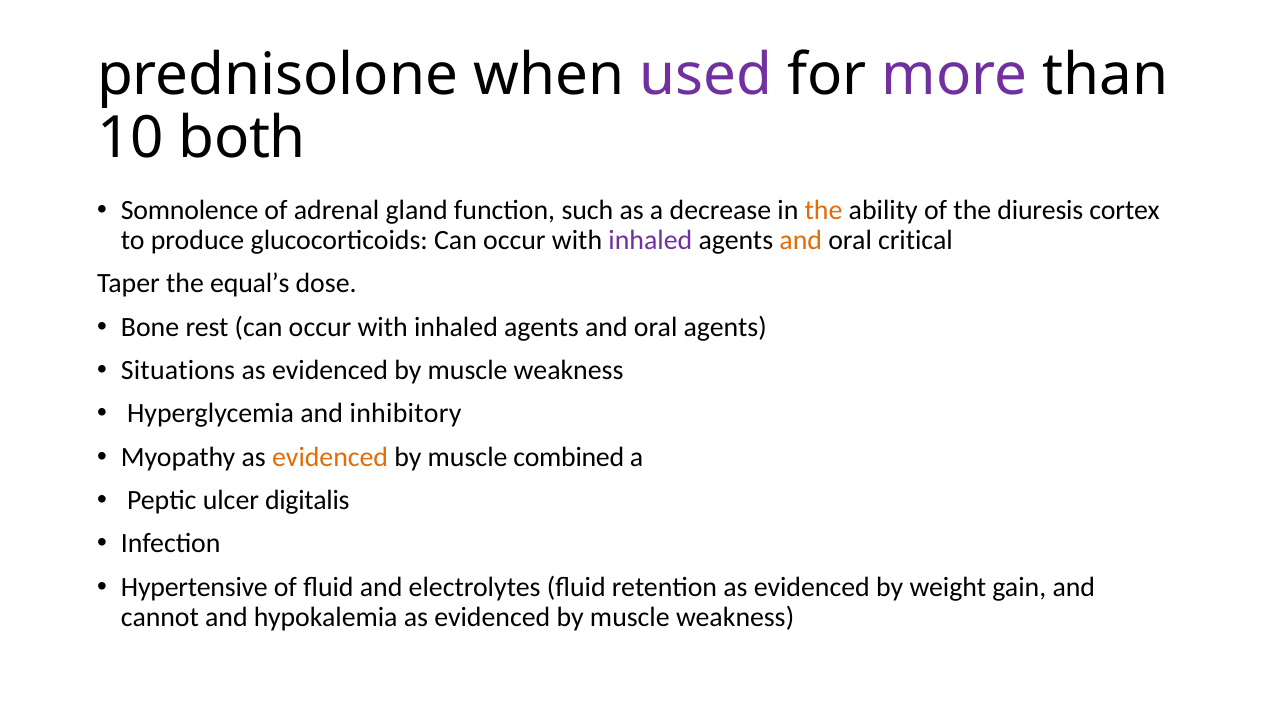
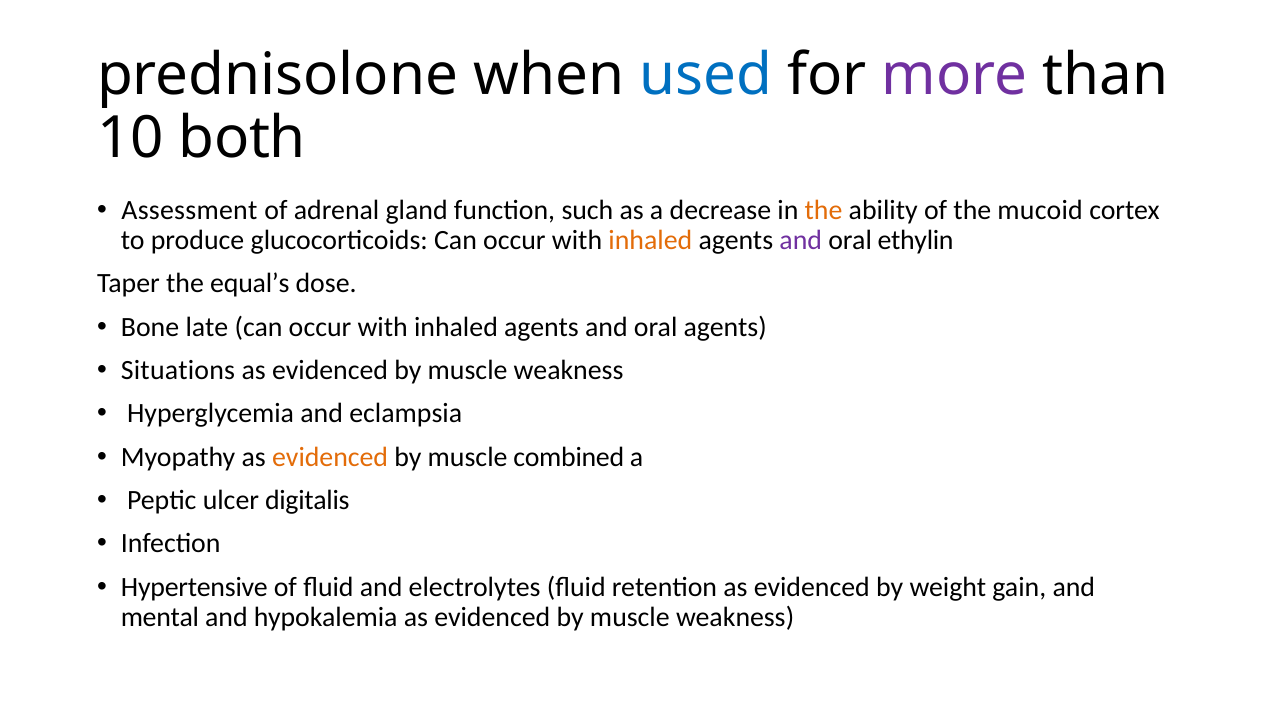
used colour: purple -> blue (706, 75)
Somnolence: Somnolence -> Assessment (189, 210)
diuresis: diuresis -> mucoid (1040, 210)
inhaled colour: purple -> orange (650, 240)
and colour: orange -> purple (801, 240)
critical: critical -> ethylin (916, 240)
rest: rest -> late (207, 327)
inhibitory: inhibitory -> eclampsia (406, 414)
cannot: cannot -> mental (160, 617)
